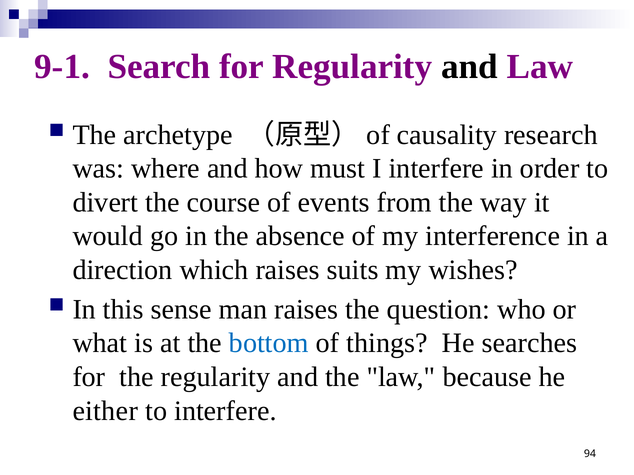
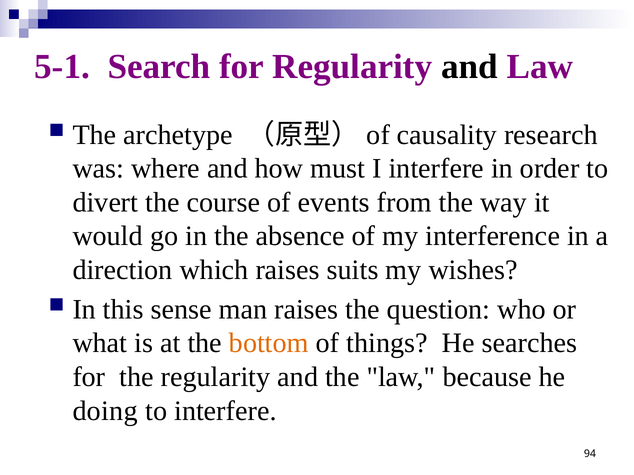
9-1: 9-1 -> 5-1 (62, 67)
bottom colour: blue -> orange (269, 344)
either: either -> doing (105, 411)
